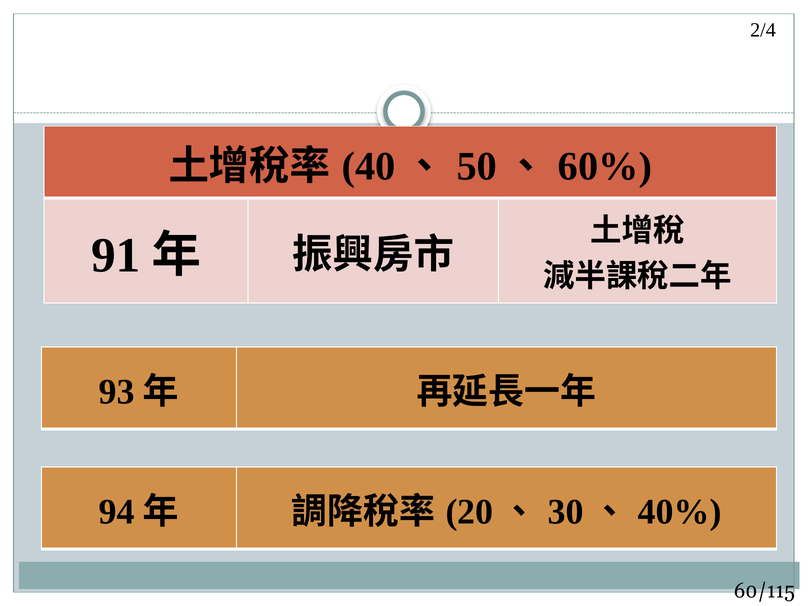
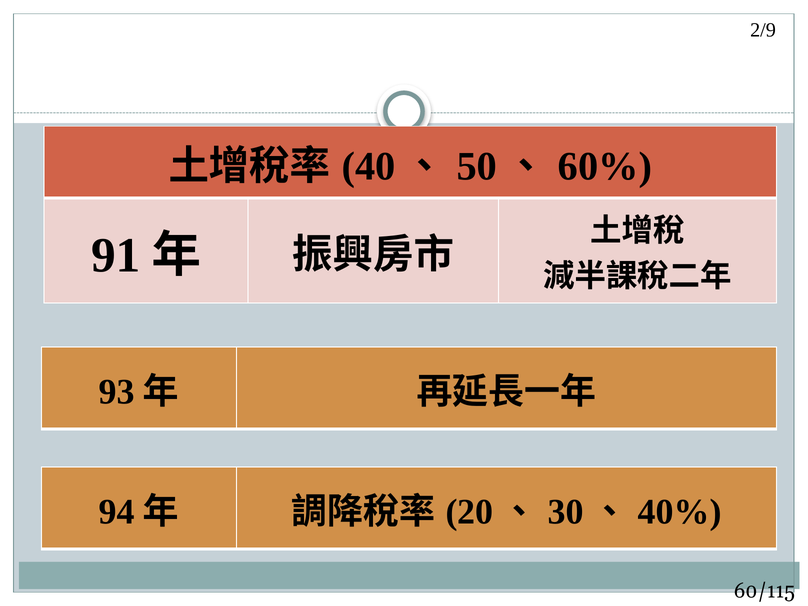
2/4: 2/4 -> 2/9 (763, 30)
